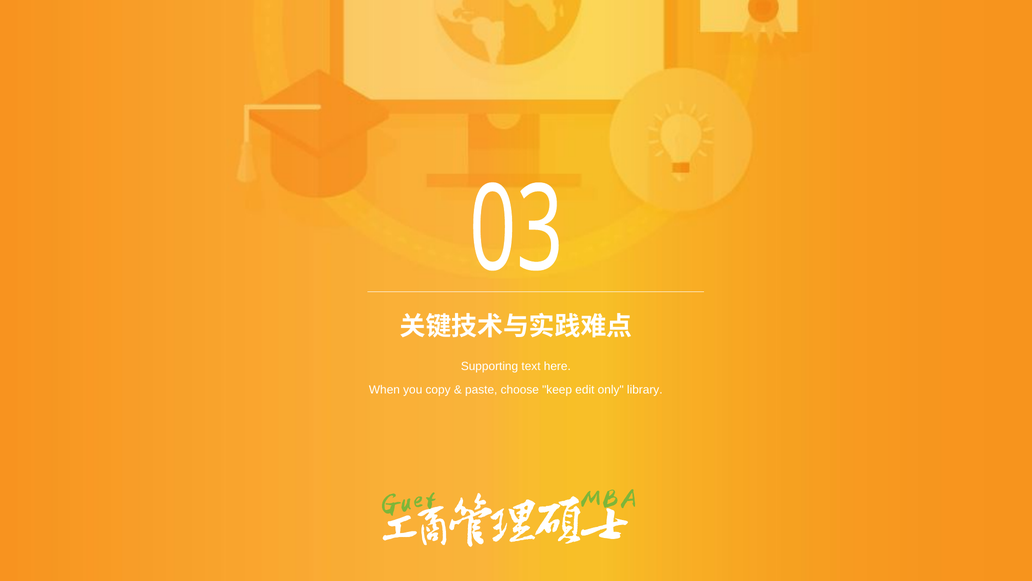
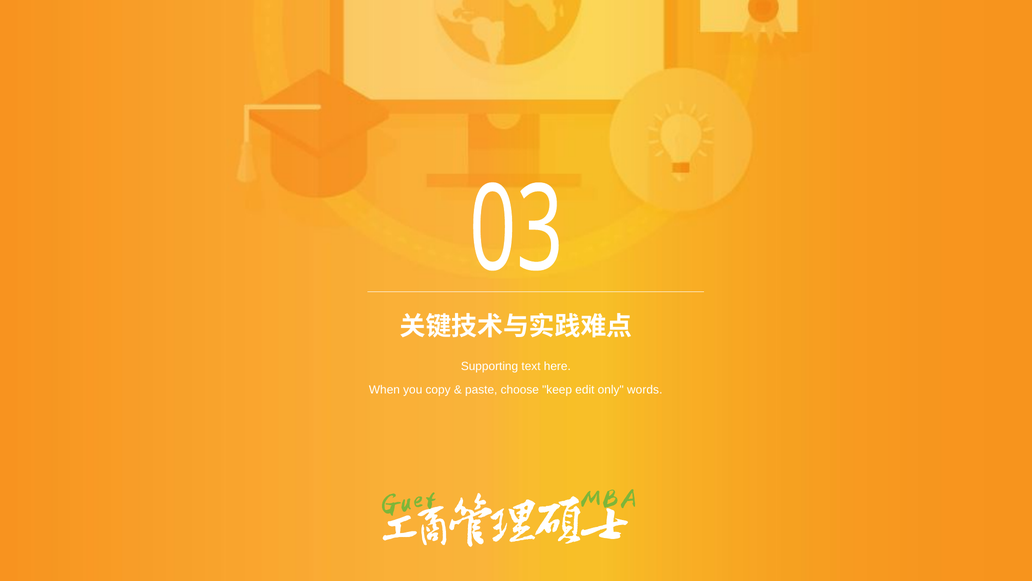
library: library -> words (645, 389)
